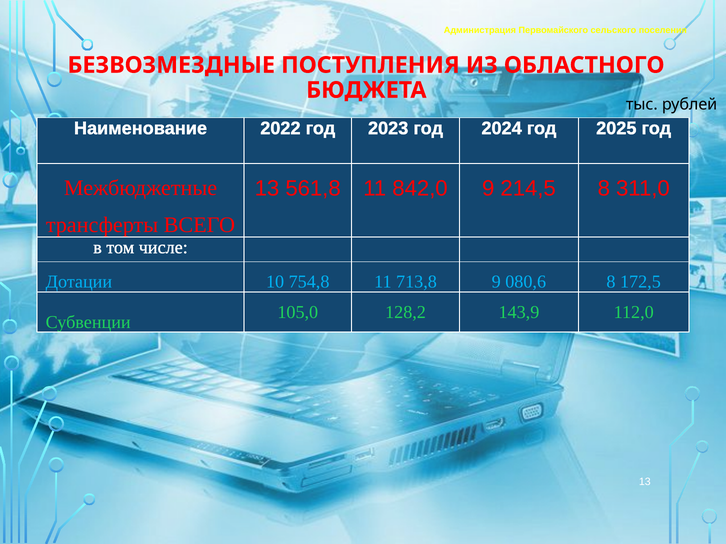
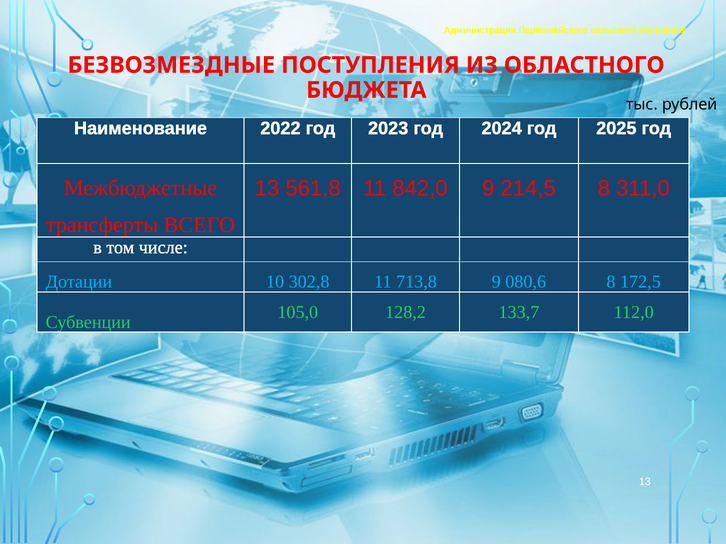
754,8: 754,8 -> 302,8 (309, 282)
143,9: 143,9 -> 133,7 (519, 312)
